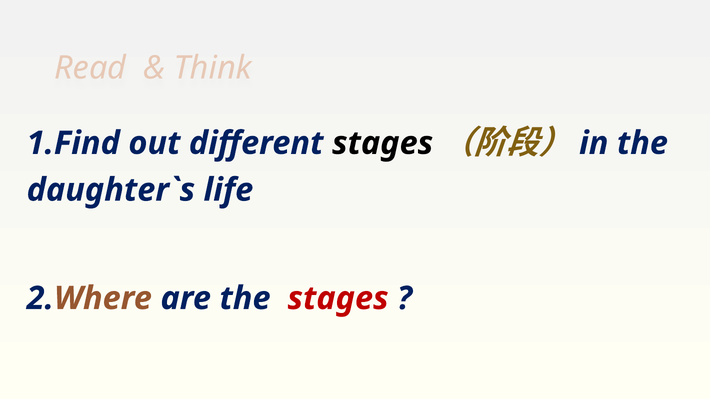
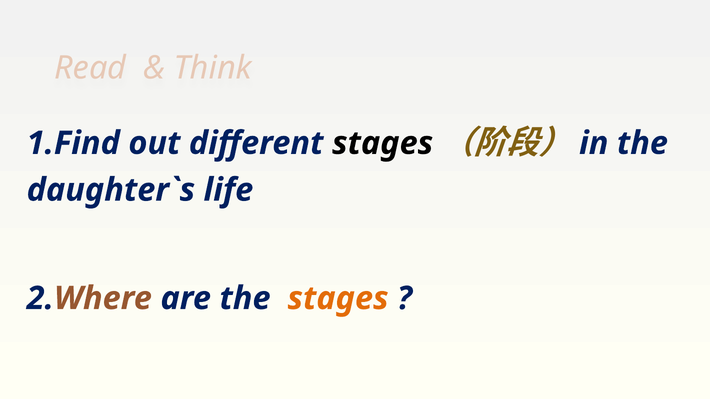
stages colour: red -> orange (338, 299)
